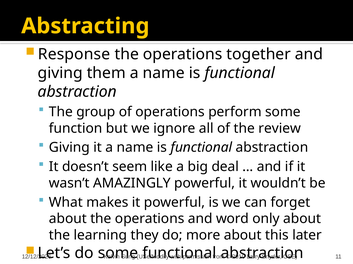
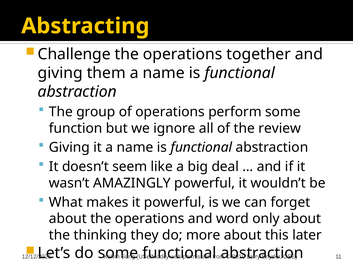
Response: Response -> Challenge (74, 54)
learning: learning -> thinking (100, 236)
